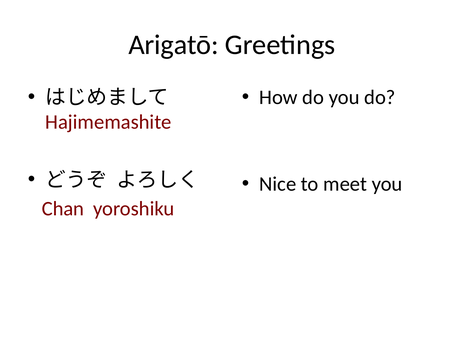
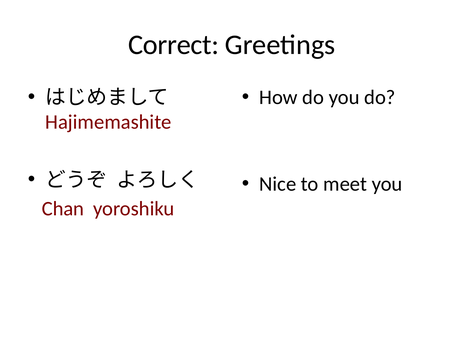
Arigatō: Arigatō -> Correct (174, 45)
